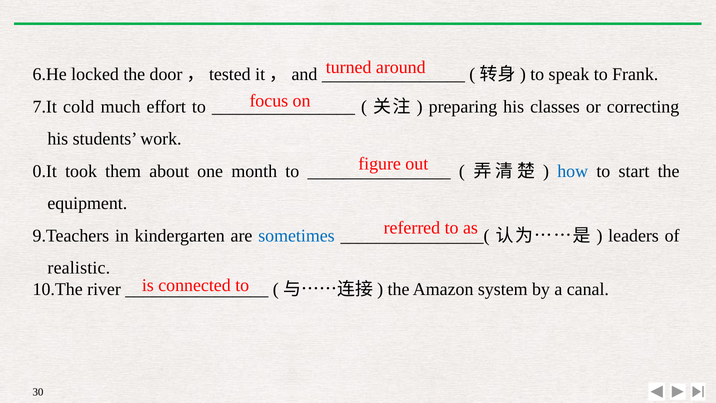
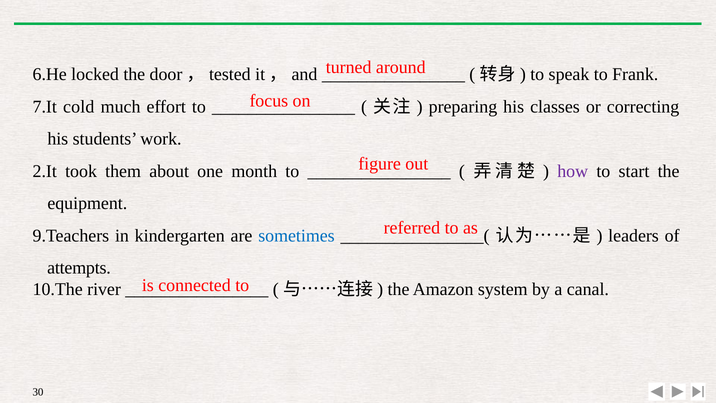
0.It: 0.It -> 2.It (45, 171)
how colour: blue -> purple (573, 171)
realistic: realistic -> attempts (79, 268)
